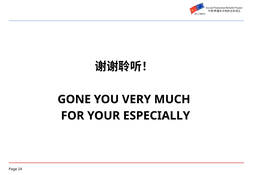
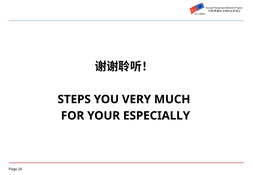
GONE: GONE -> STEPS (74, 99)
